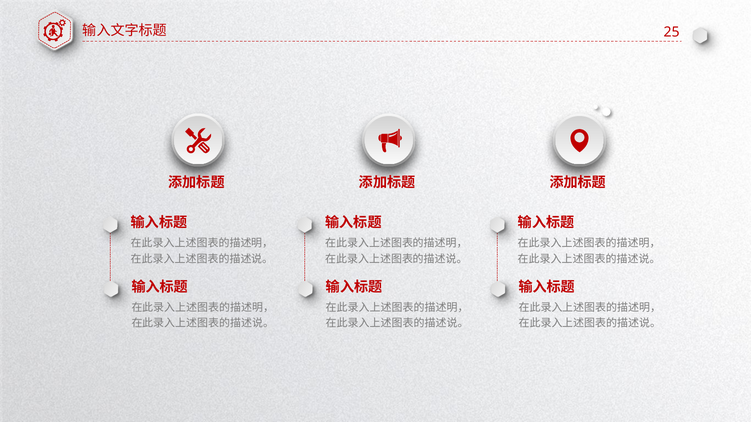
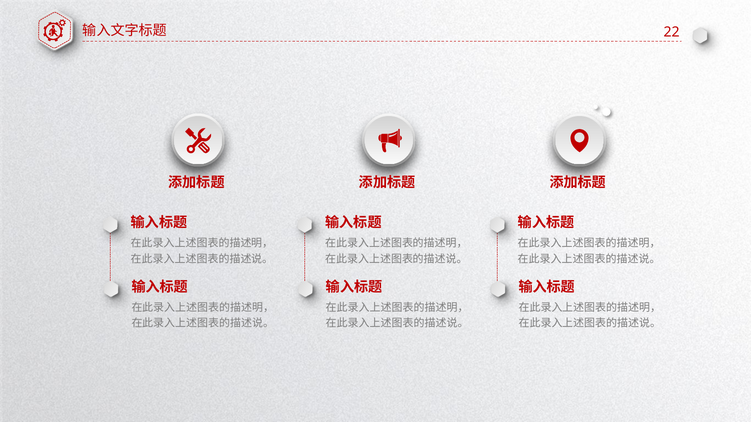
25: 25 -> 22 (672, 32)
